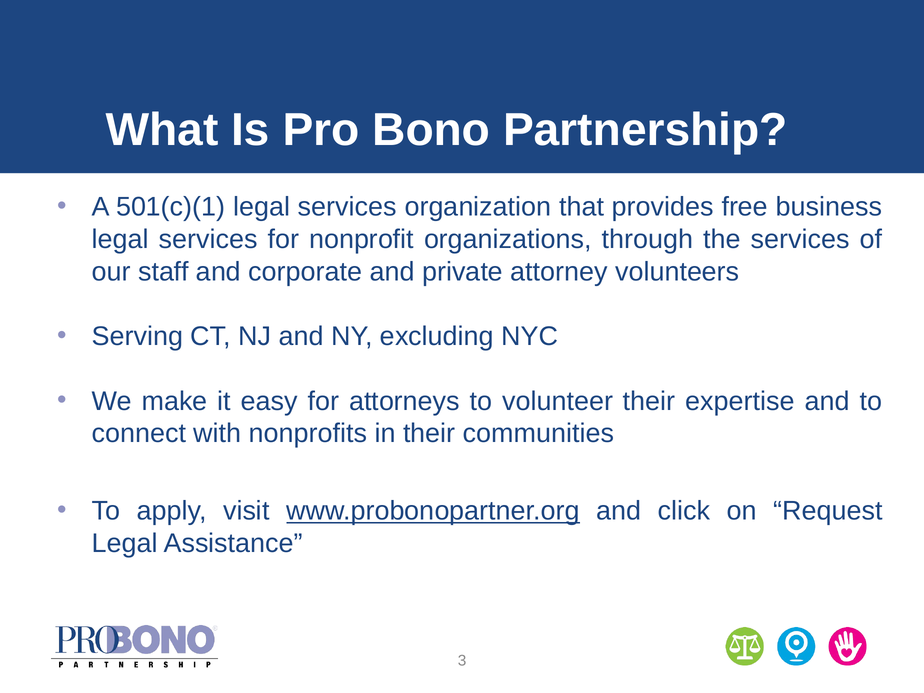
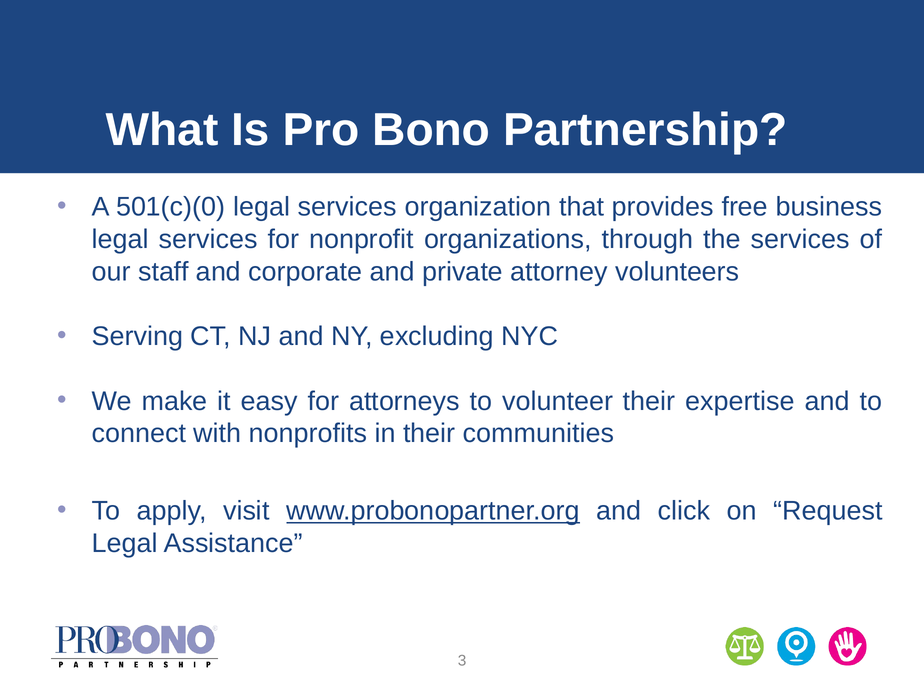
501(c)(1: 501(c)(1 -> 501(c)(0 (171, 207)
